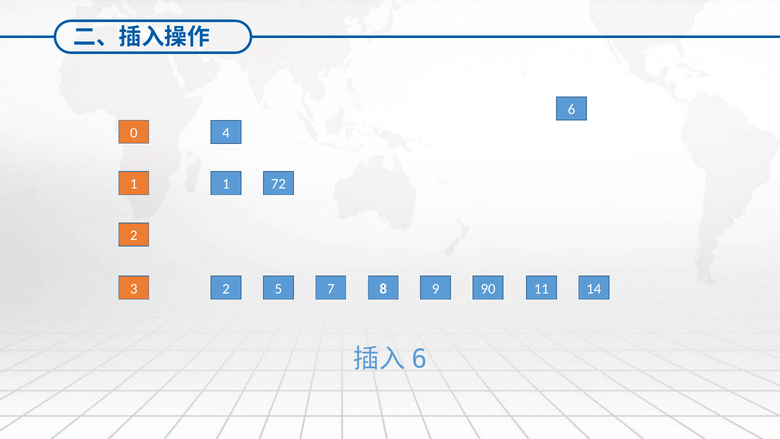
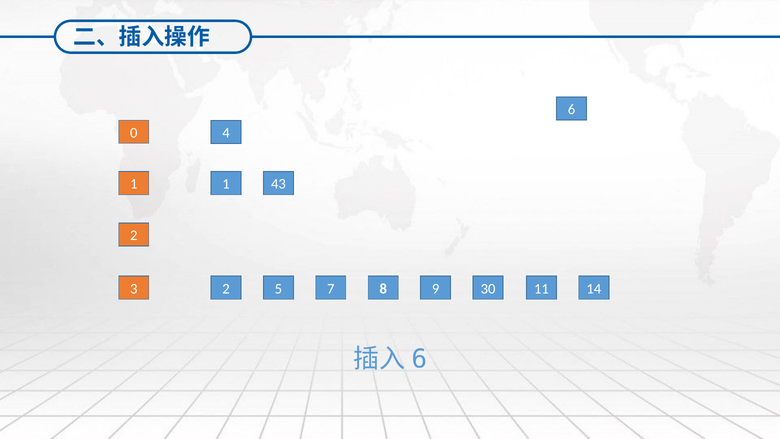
72: 72 -> 43 (278, 184)
90: 90 -> 30 (488, 289)
